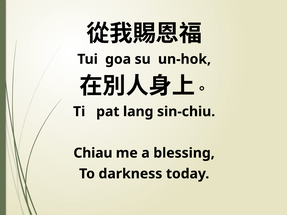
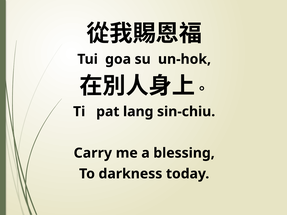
Chiau: Chiau -> Carry (93, 153)
